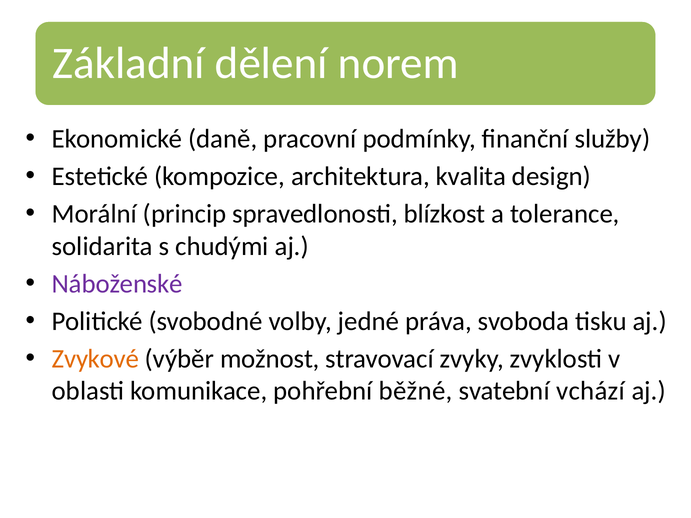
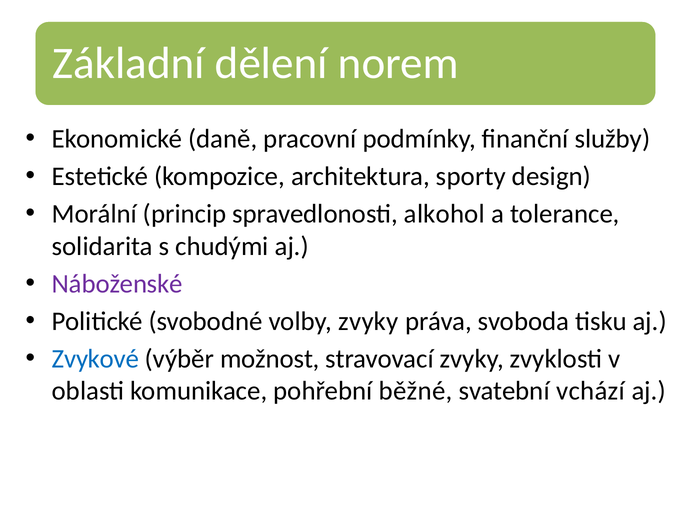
kvalita: kvalita -> sporty (471, 177)
blízkost: blízkost -> alkohol (444, 214)
volby jedné: jedné -> zvyky (368, 322)
Zvykové colour: orange -> blue (95, 359)
